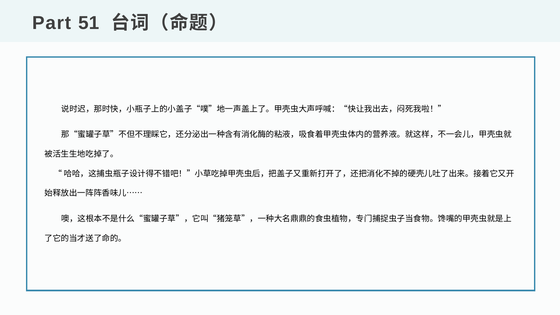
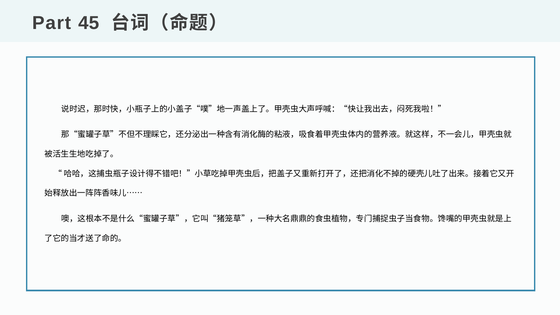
51: 51 -> 45 (89, 23)
